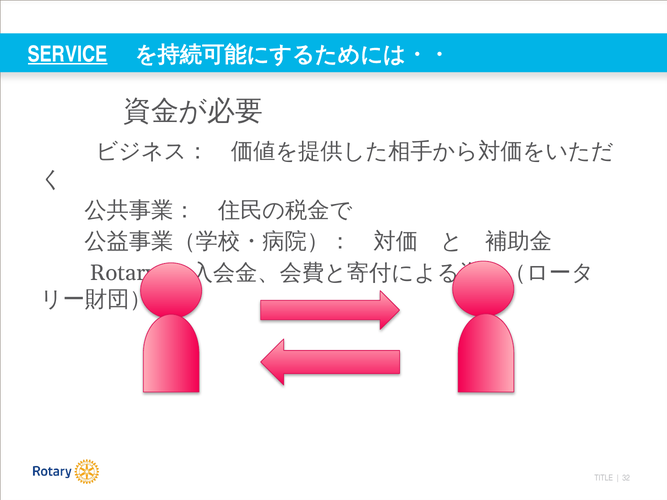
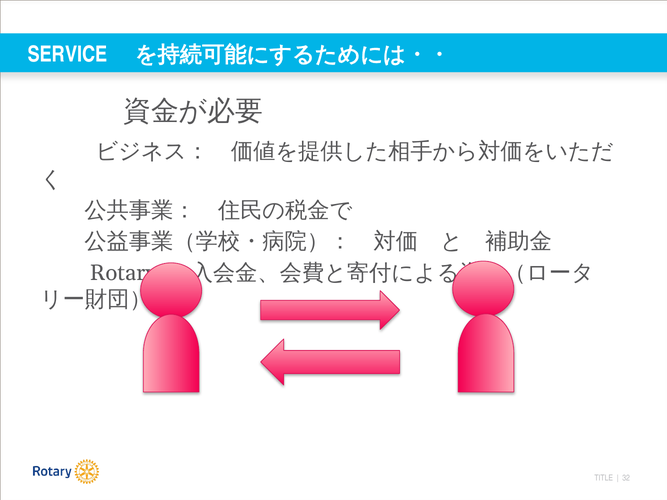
SERVICE underline: present -> none (68, 54)
